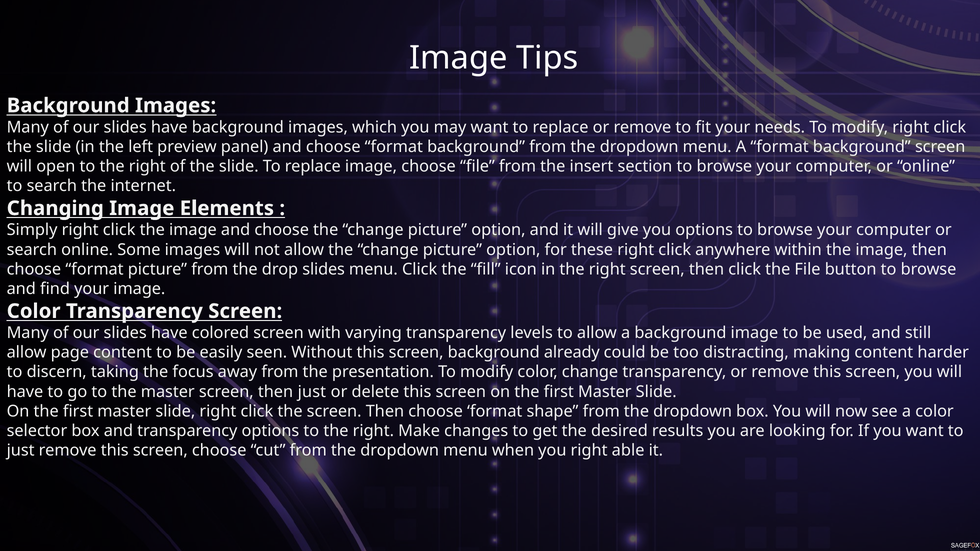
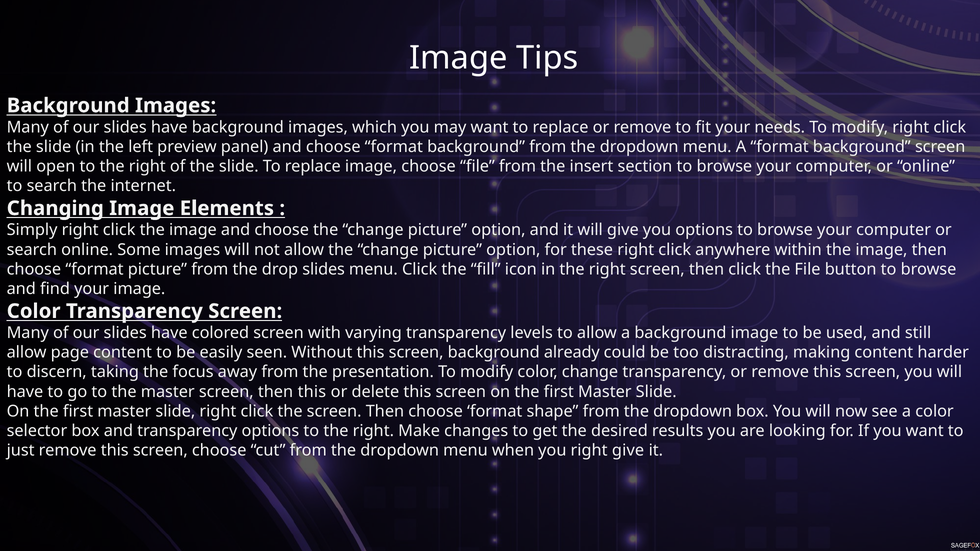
then just: just -> this (312, 392)
right able: able -> give (628, 451)
